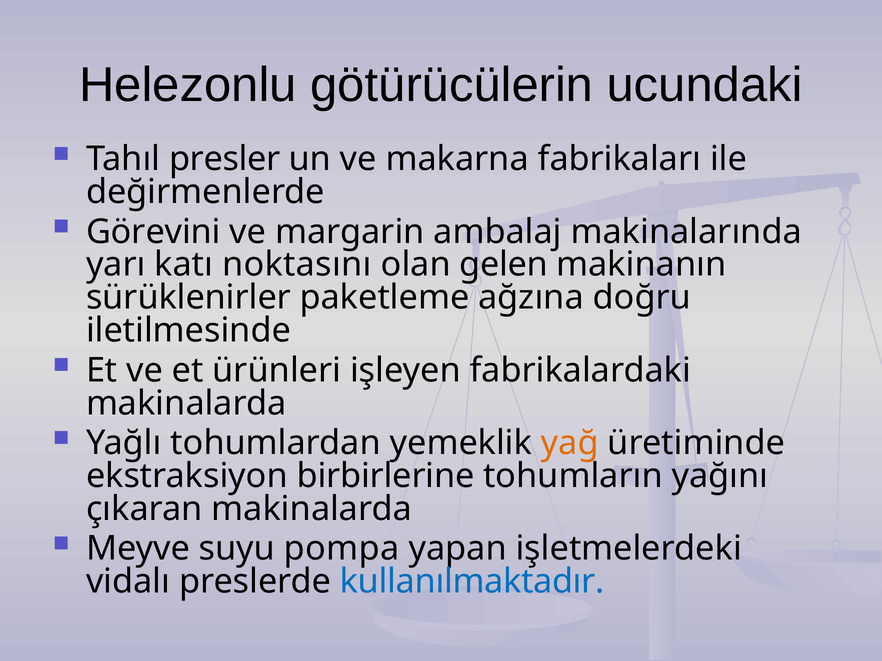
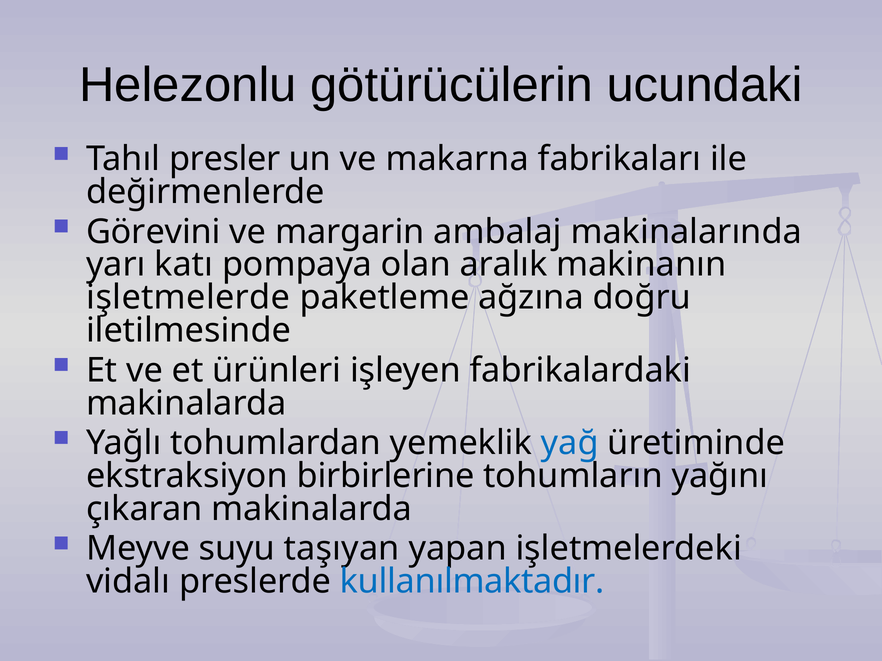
noktasını: noktasını -> pompaya (297, 265)
gelen: gelen -> aralık (504, 265)
sürüklenirler: sürüklenirler -> işletmelerde (188, 298)
yağ colour: orange -> blue (570, 443)
pompa: pompa -> taşıyan (342, 549)
